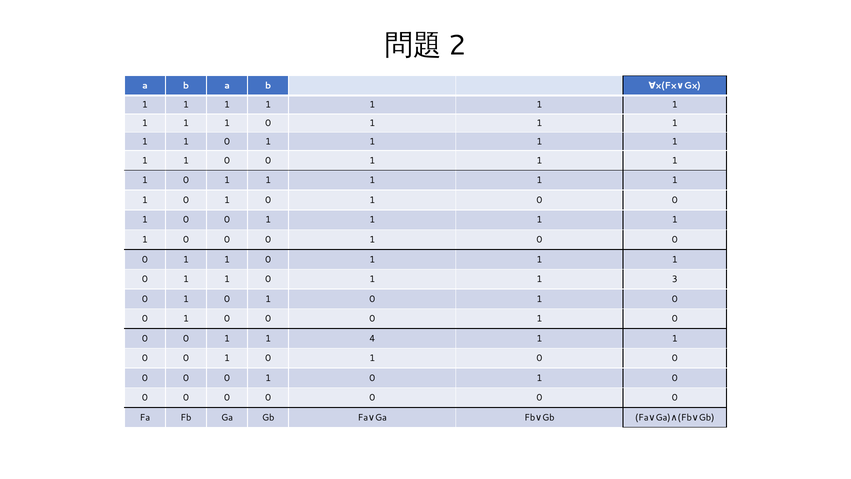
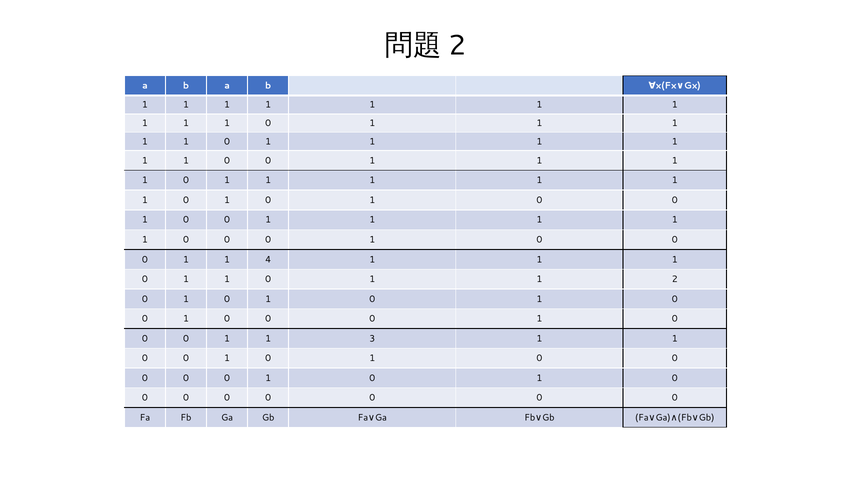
0: 0 -> 4 (268, 259)
3: 3 -> 2 (675, 279)
4: 4 -> 3 (372, 338)
